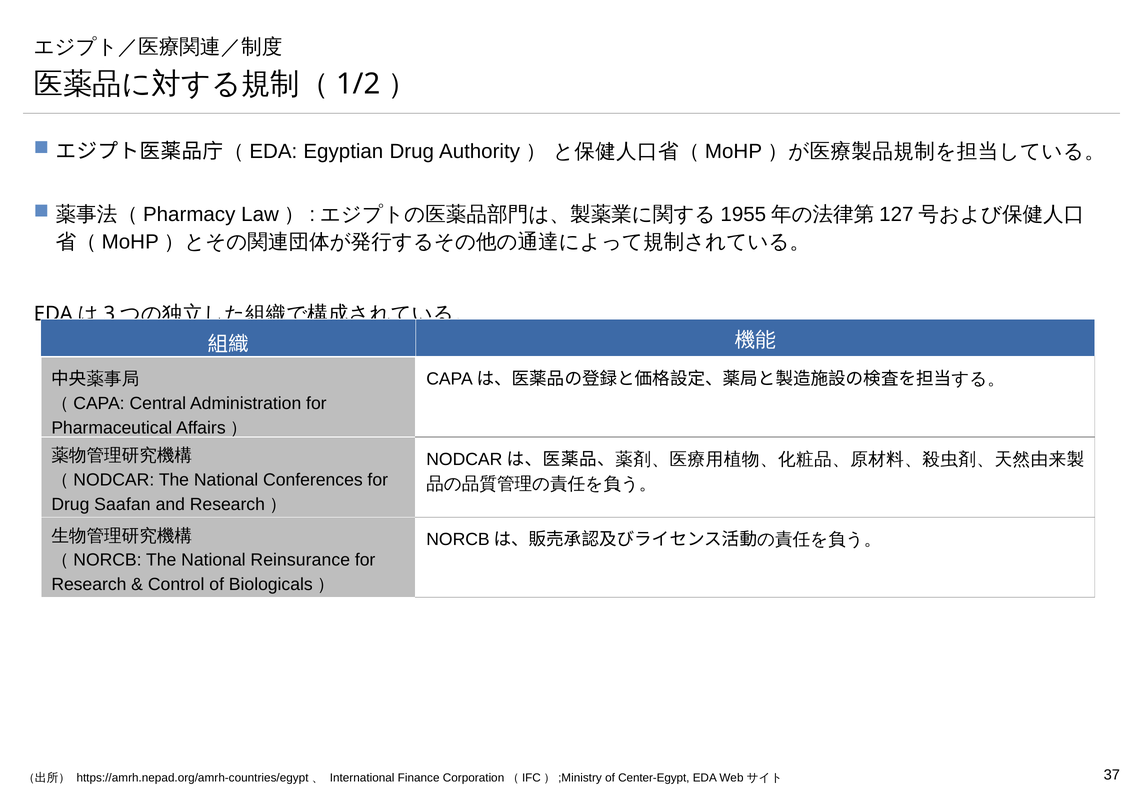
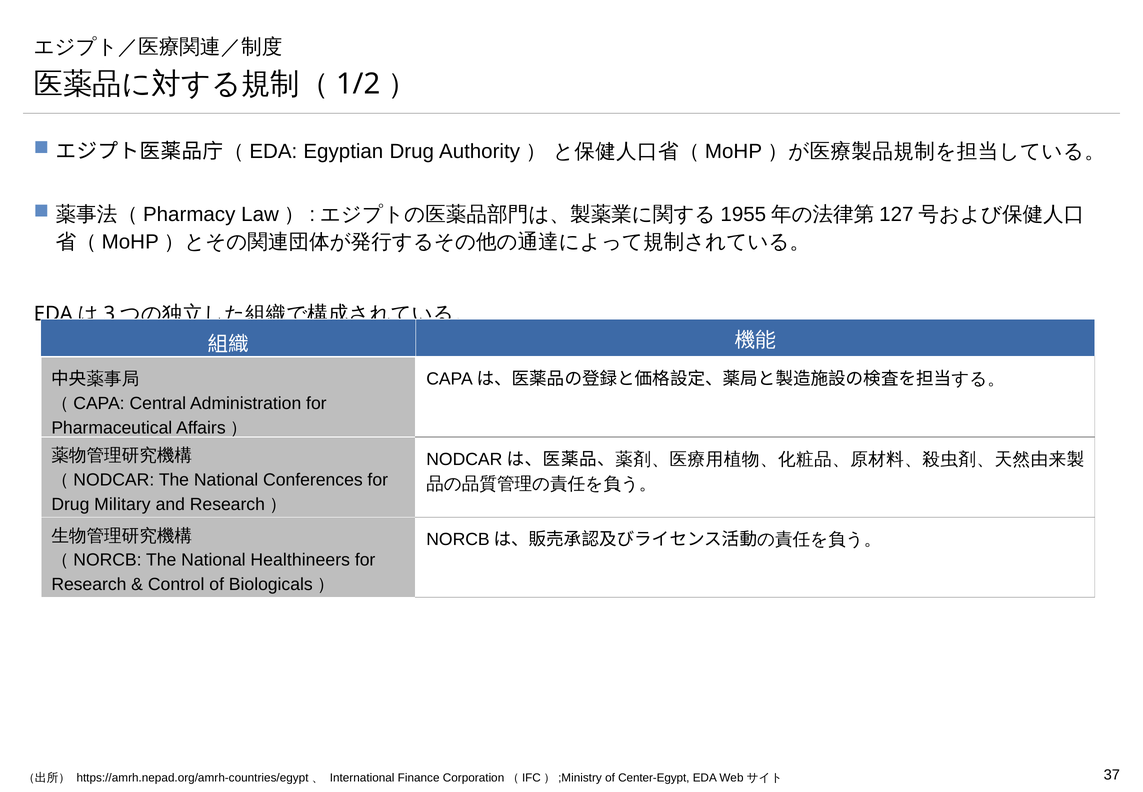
Saafan: Saafan -> Military (122, 504)
Reinsurance: Reinsurance -> Healthineers (300, 560)
